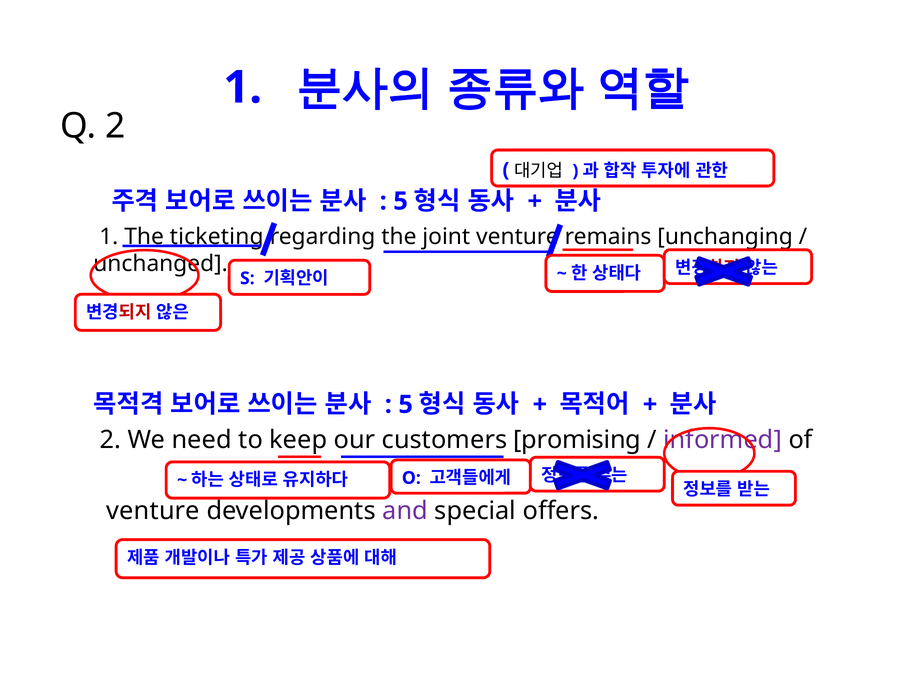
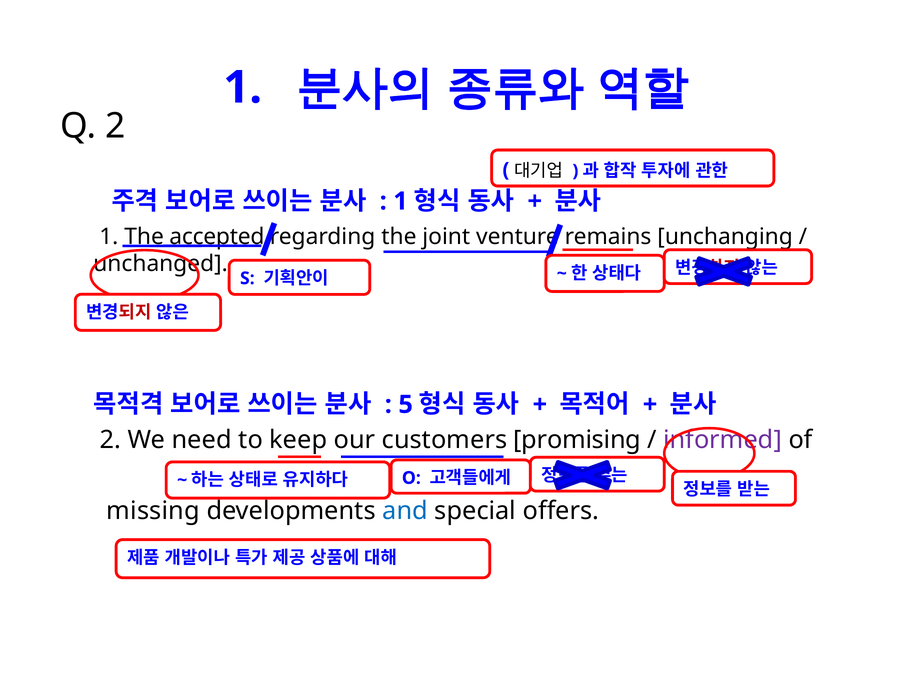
5: 5 -> 1 (401, 201)
ticketing: ticketing -> accepted (217, 236)
venture: venture -> missing (153, 511)
and colour: purple -> blue (405, 511)
